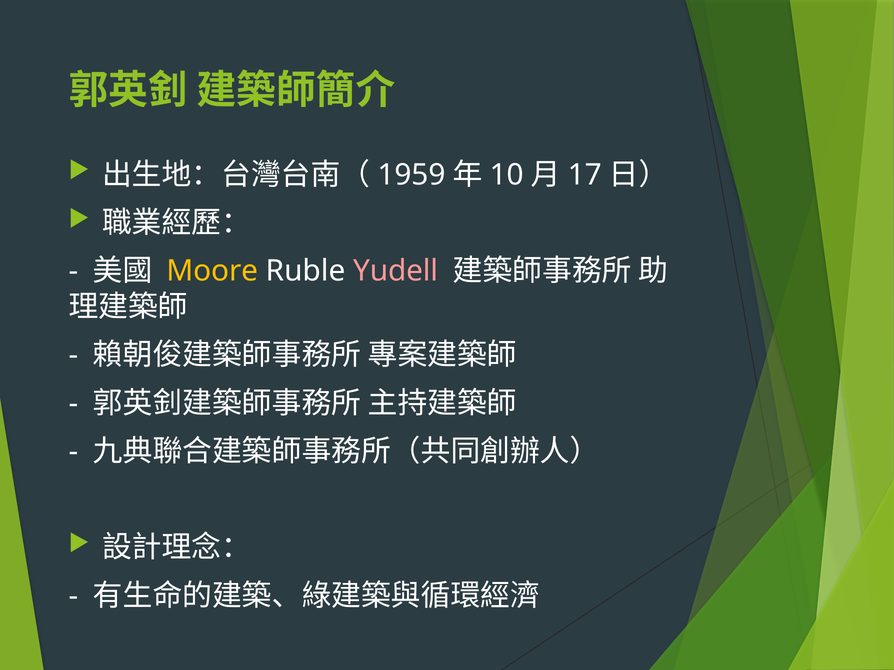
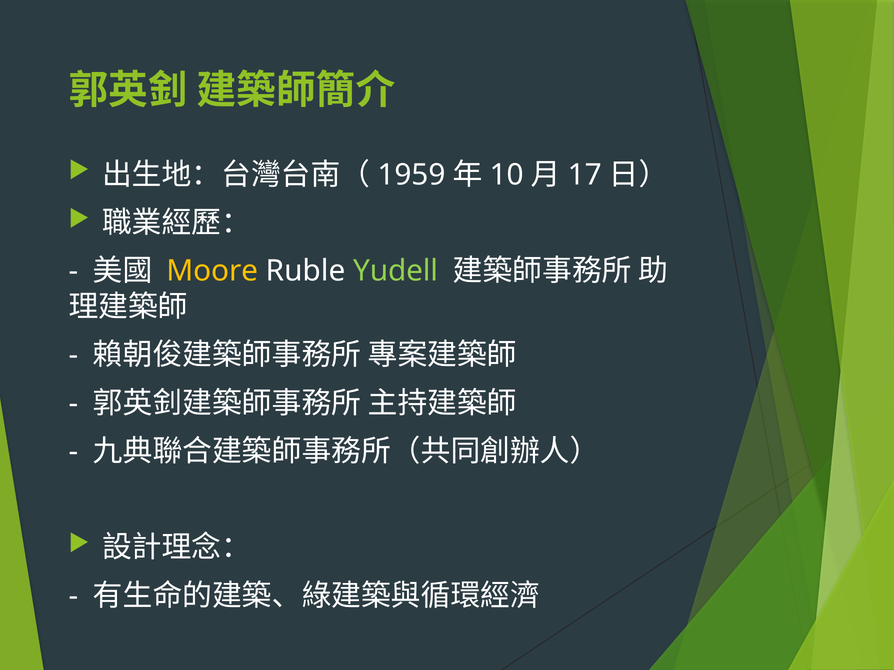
Yudell colour: pink -> light green (396, 271)
